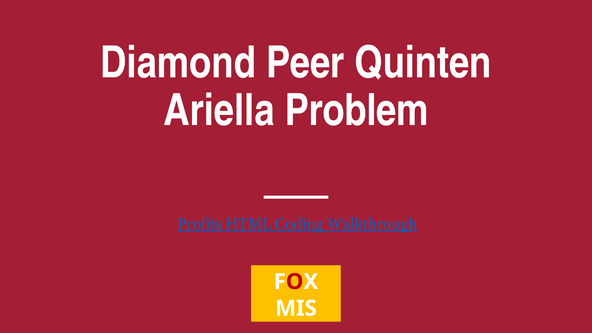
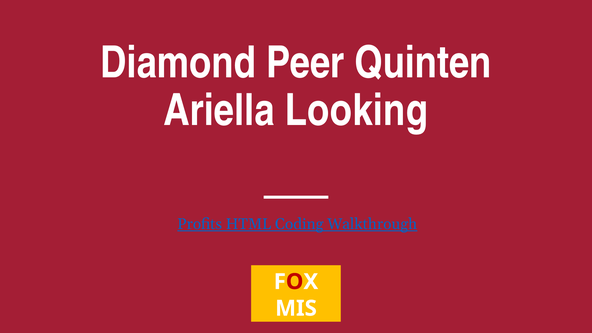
Problem: Problem -> Looking (356, 111)
